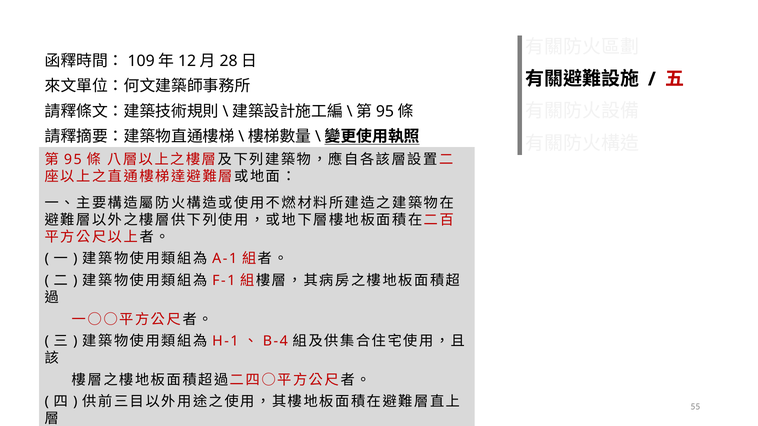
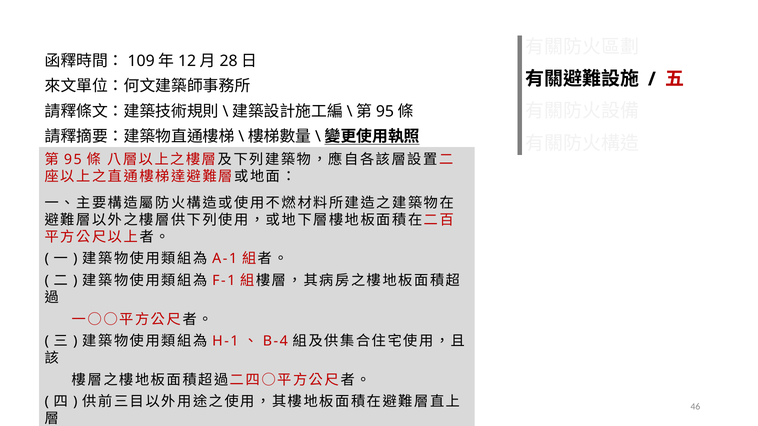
55: 55 -> 46 (695, 407)
